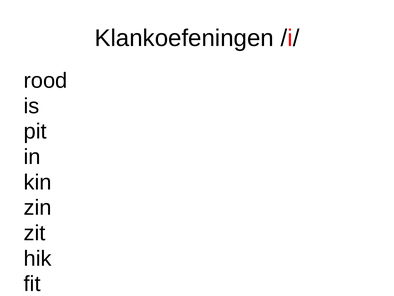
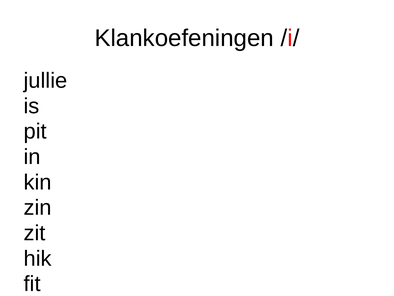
rood: rood -> jullie (45, 81)
